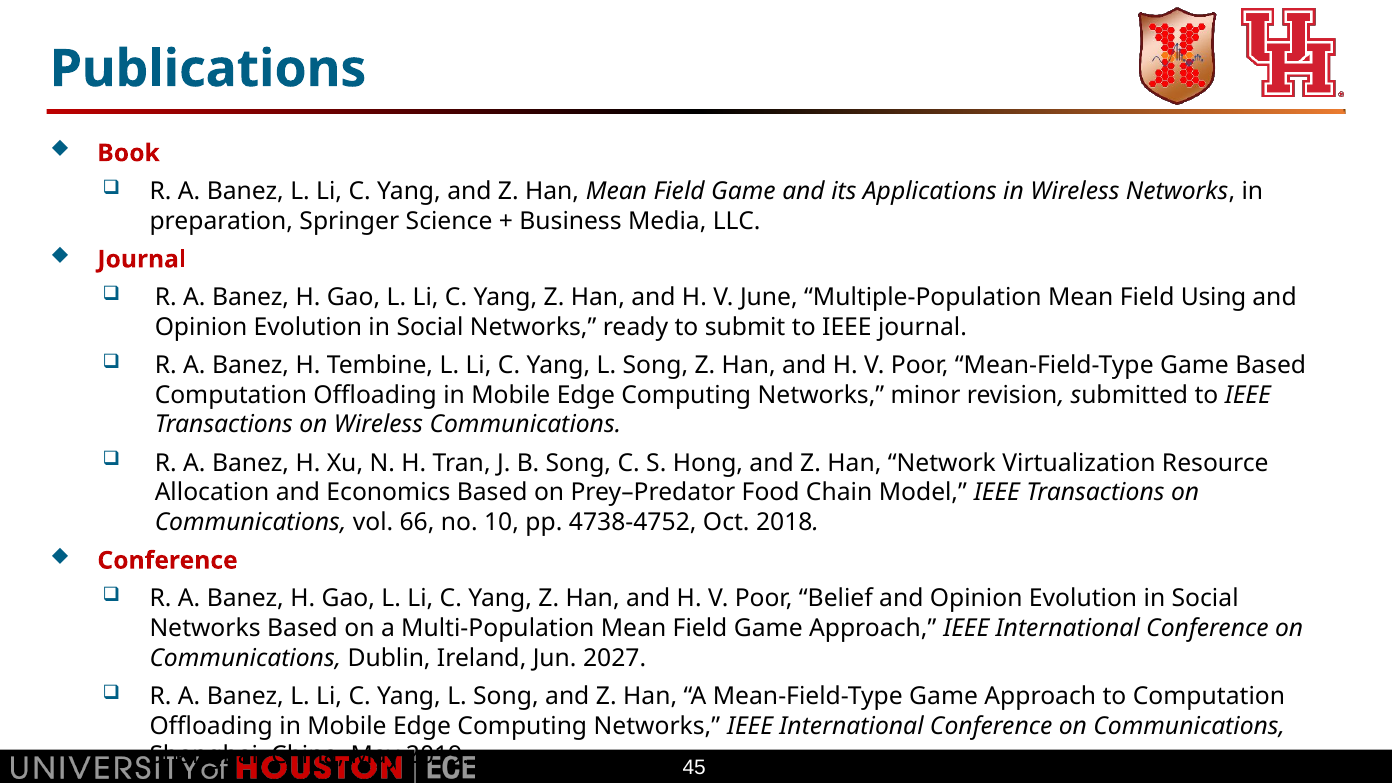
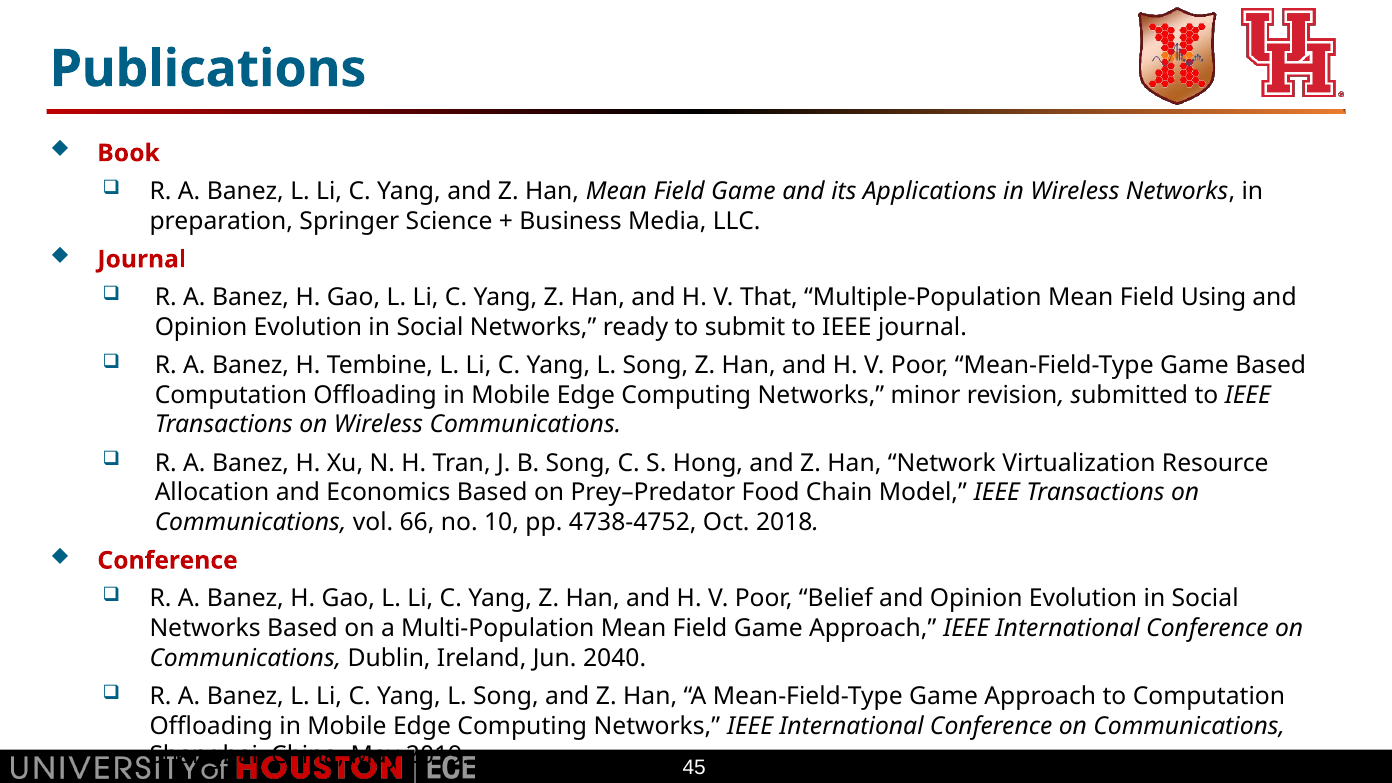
June: June -> That (769, 298)
2027: 2027 -> 2040 (615, 658)
